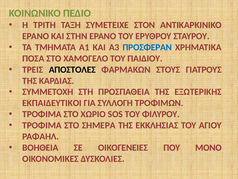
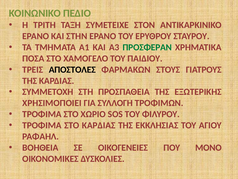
ΠΡΟΣΦΕΡΑΝ colour: blue -> green (147, 47)
ΕΚΠΑΙΔΕΥΤΙΚΟΙ: ΕΚΠΑΙΔΕΥΤΙΚΟΙ -> ΧΡΗΣΙΜΟΠΟΙΕΙ (52, 103)
ΣΤΟ ΣΗΜΕΡΑ: ΣΗΜΕΡΑ -> ΚΑΡΔΙΑΣ (99, 125)
